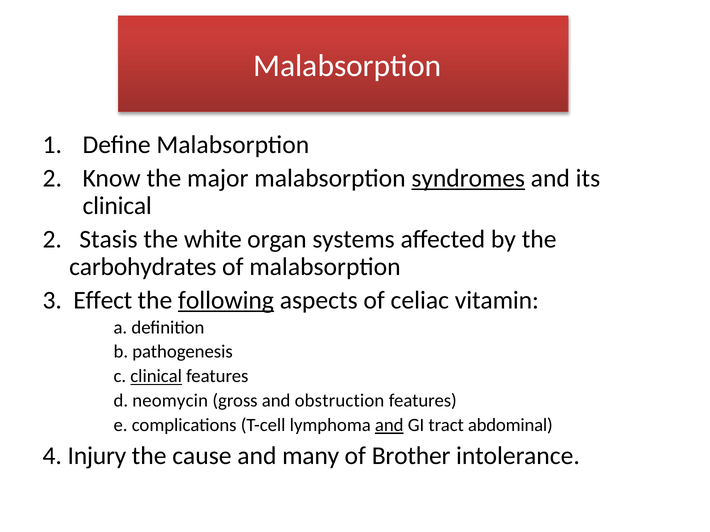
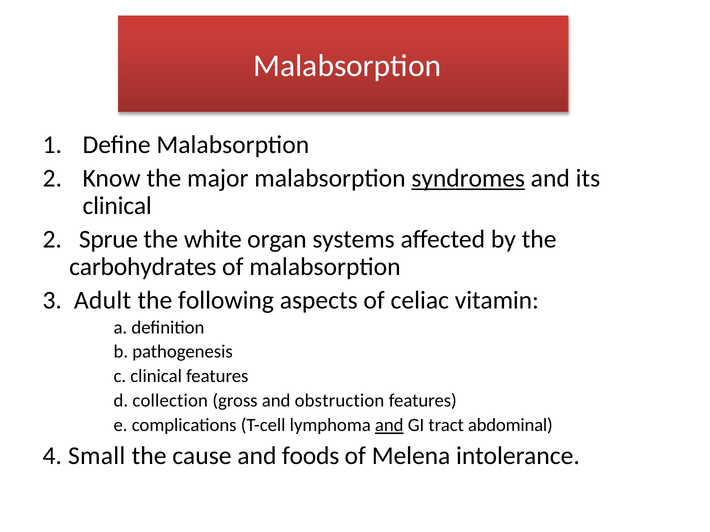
Stasis: Stasis -> Sprue (109, 239)
Effect: Effect -> Adult (103, 300)
following underline: present -> none (226, 300)
clinical underline: present -> none (156, 377)
neomycin: neomycin -> collection (170, 401)
Injury: Injury -> Small (97, 456)
many: many -> foods (311, 456)
Brother: Brother -> Melena (411, 456)
